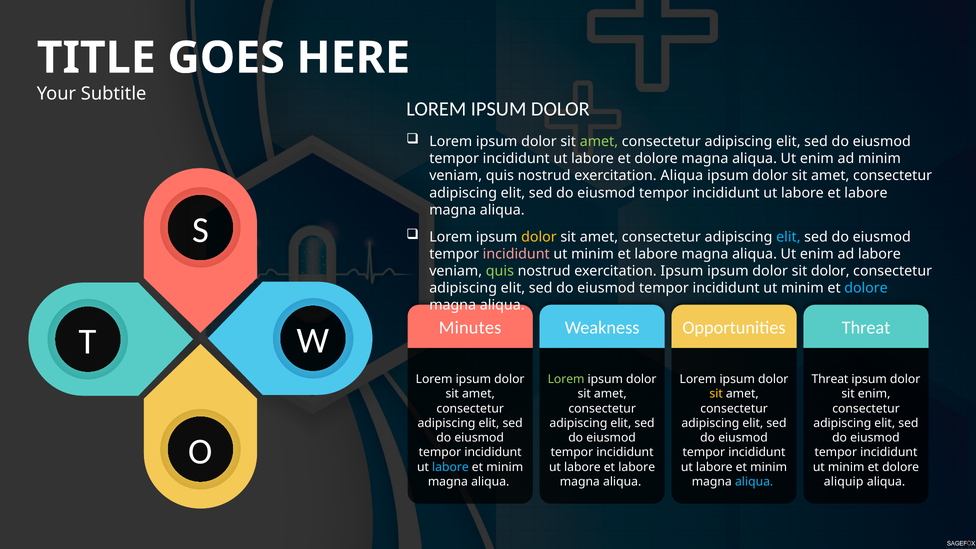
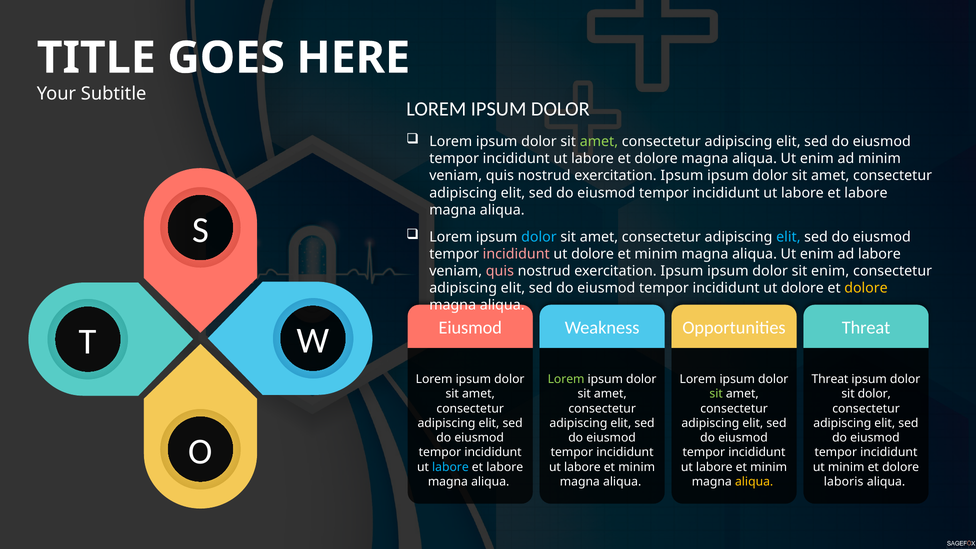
Aliqua: Aliqua -> Ipsum (682, 176)
dolor colour: yellow -> light blue (539, 237)
minim: minim -> dolore (593, 254)
labore: labore -> minim (656, 254)
quis colour: light green -> pink (500, 271)
sit dolor: dolor -> enim (830, 271)
minim: minim -> dolore (802, 288)
dolore colour: light blue -> yellow (866, 288)
Minutes: Minutes -> Eiusmod (470, 328)
sit colour: yellow -> light green (716, 394)
sit enim: enim -> dolor (874, 394)
minim: minim -> labore (505, 467)
labore: labore -> minim (637, 467)
aliqua colour: light blue -> yellow (754, 482)
aliquip: aliquip -> laboris (844, 482)
